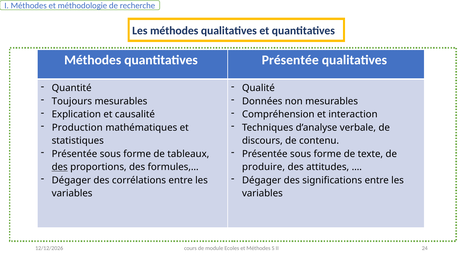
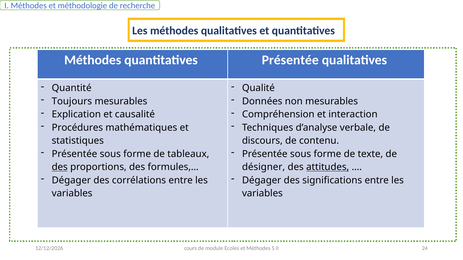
Production: Production -> Procédures (77, 128)
produire: produire -> désigner (264, 167)
attitudes underline: none -> present (328, 167)
